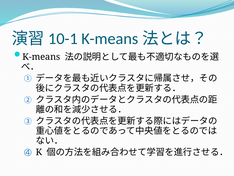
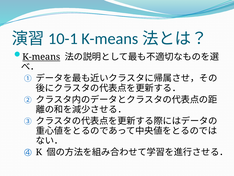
K-means underline: none -> present (41, 57)
